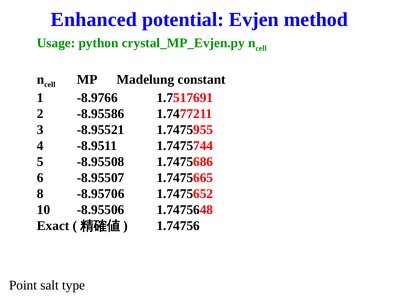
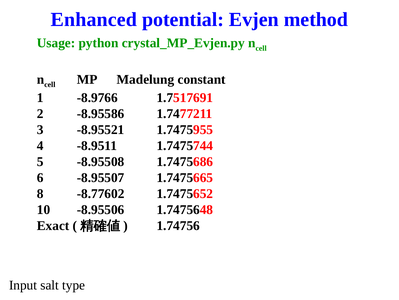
-8.95706: -8.95706 -> -8.77602 (101, 193)
Point: Point -> Input (23, 284)
